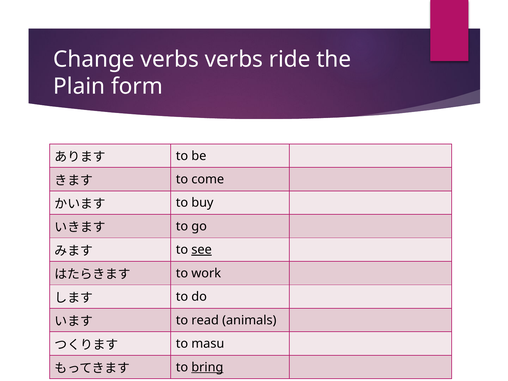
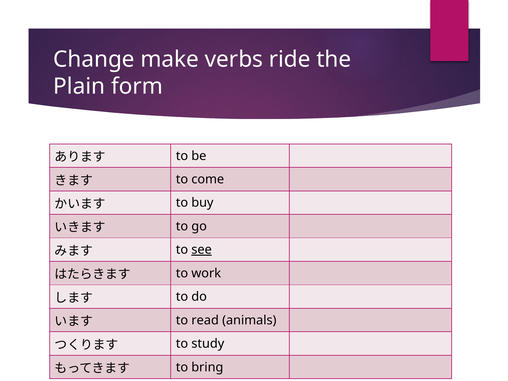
Change verbs: verbs -> make (170, 59)
masu: masu -> study (208, 344)
bring underline: present -> none (207, 367)
